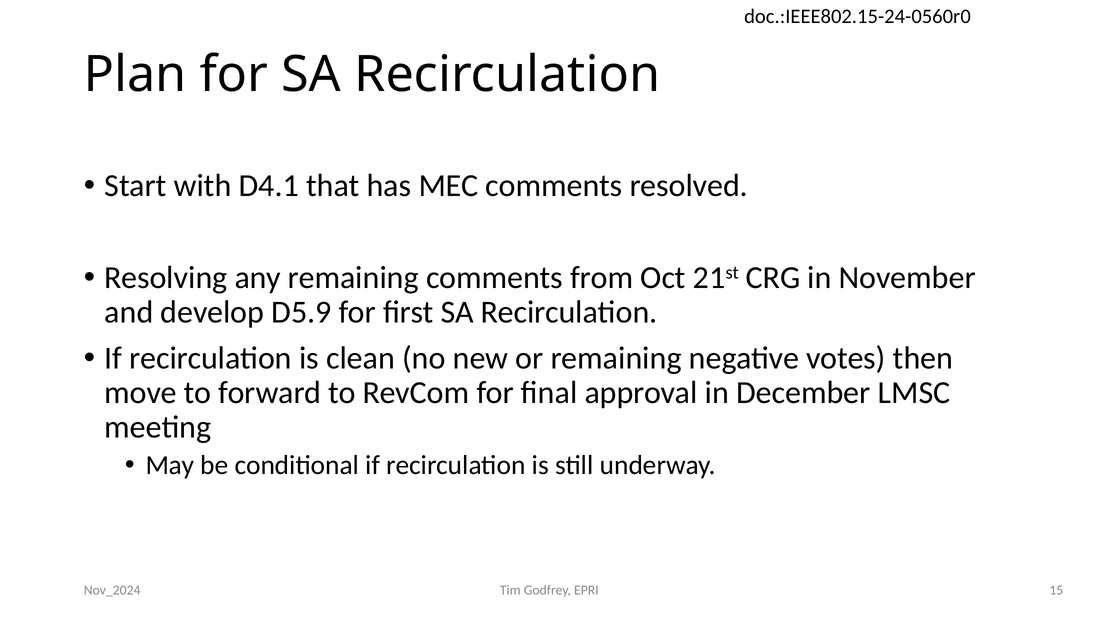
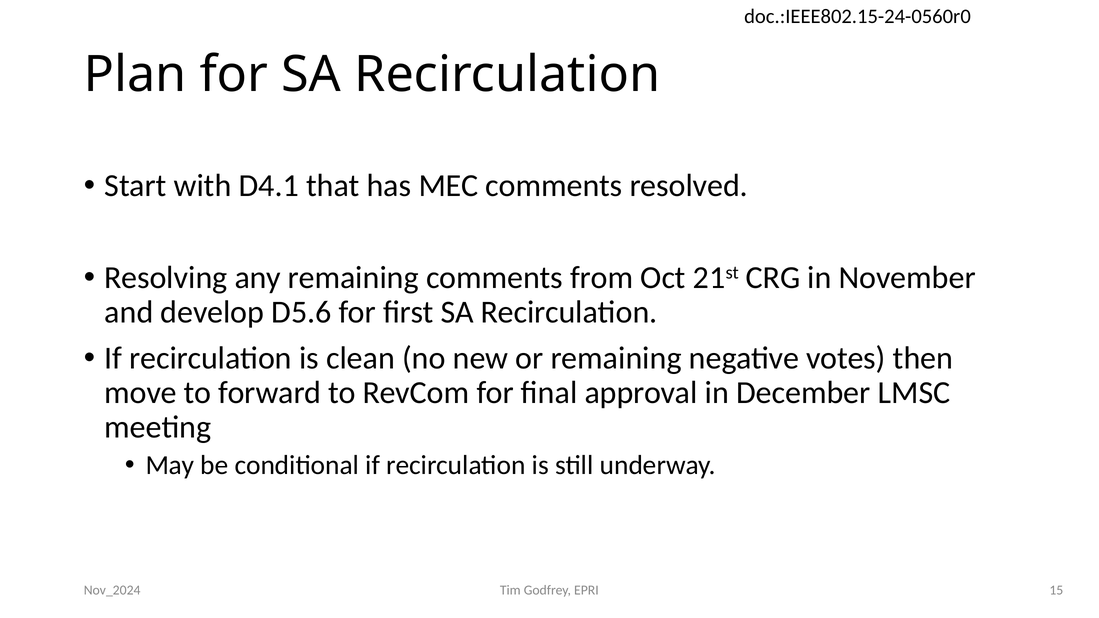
D5.9: D5.9 -> D5.6 (301, 312)
